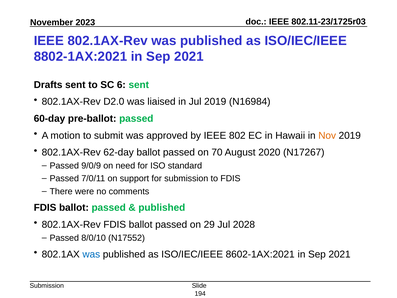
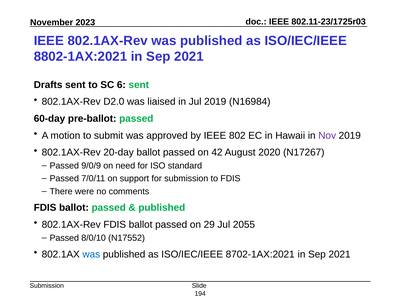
Nov colour: orange -> purple (327, 135)
62-day: 62-day -> 20-day (119, 152)
70: 70 -> 42 (217, 152)
2028: 2028 -> 2055 (244, 224)
8602-1AX:2021: 8602-1AX:2021 -> 8702-1AX:2021 (260, 254)
